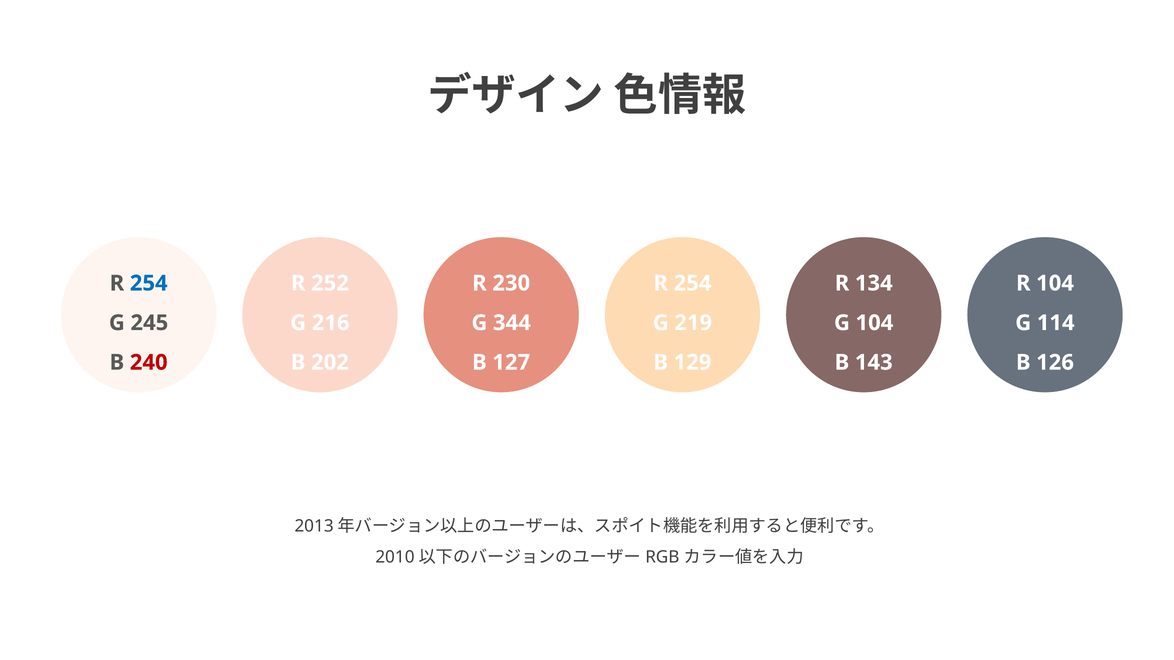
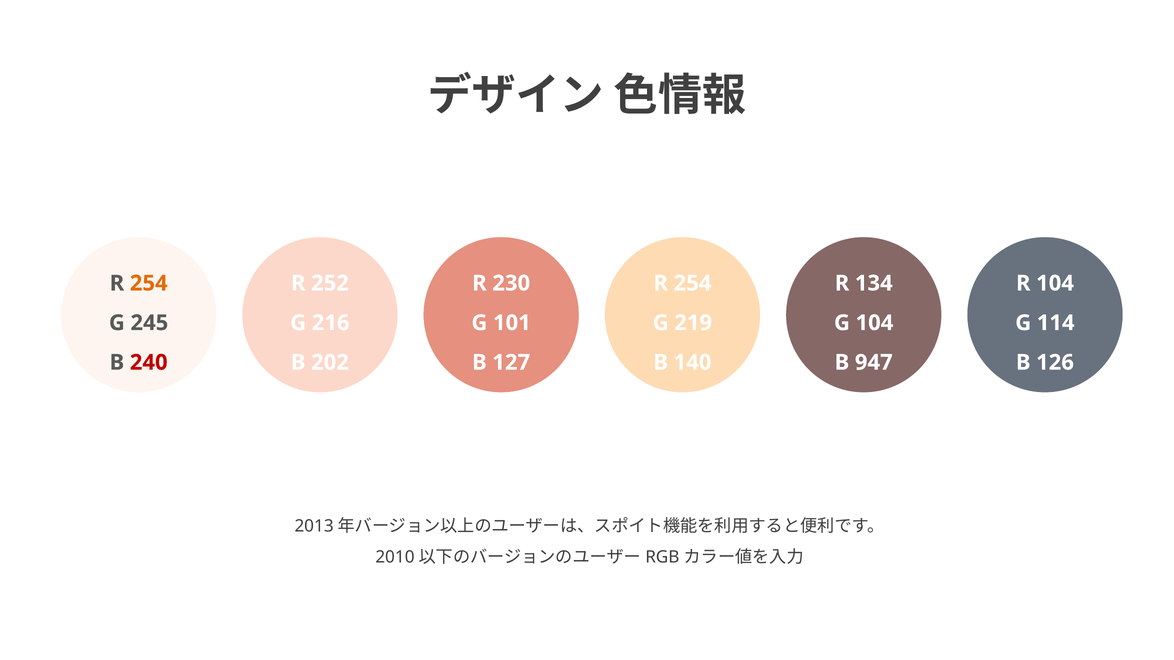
254 colour: blue -> orange (149, 283)
344: 344 -> 101 (512, 323)
129: 129 -> 140 (693, 363)
143: 143 -> 947 (874, 363)
